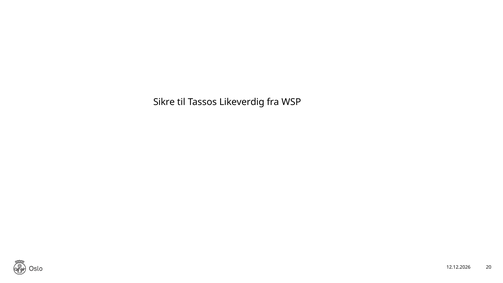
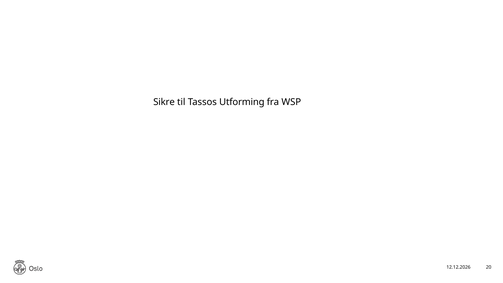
Likeverdig: Likeverdig -> Utforming (242, 102)
